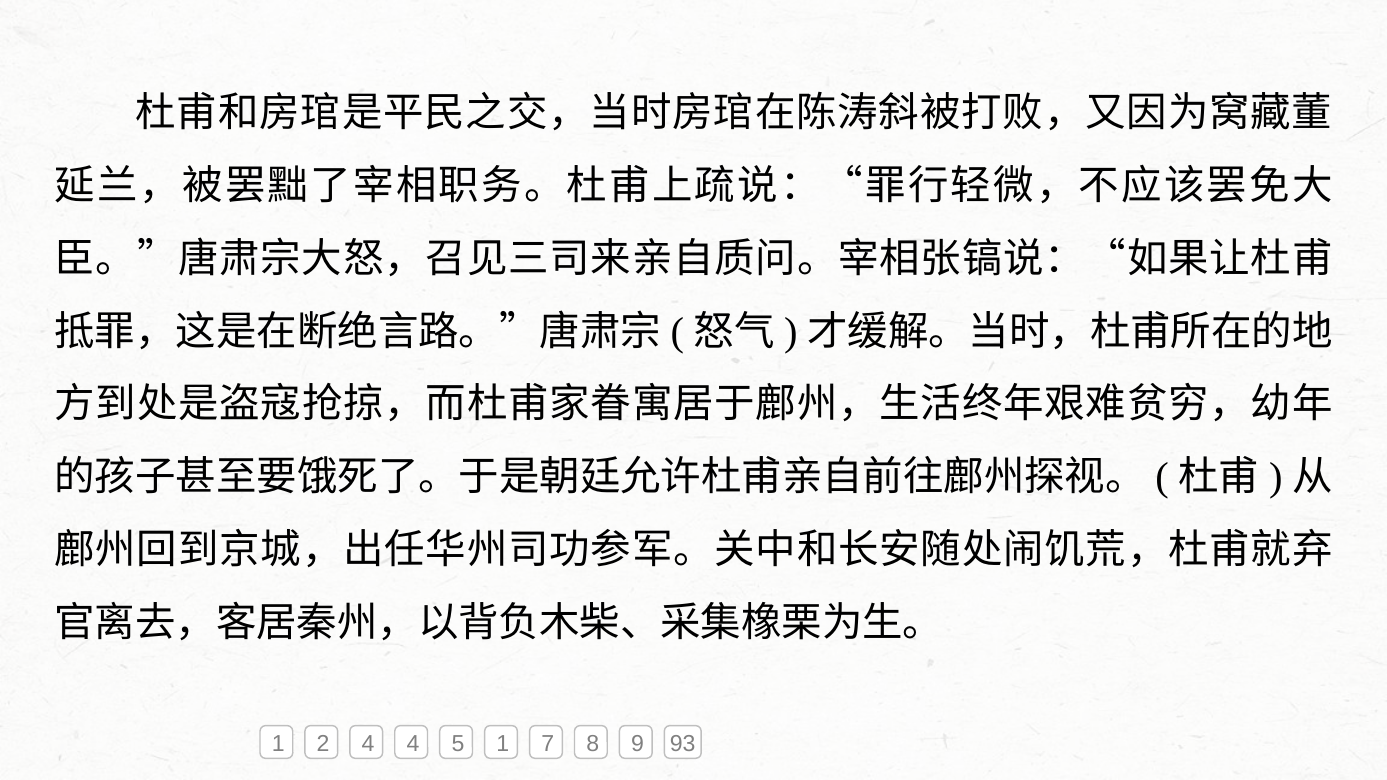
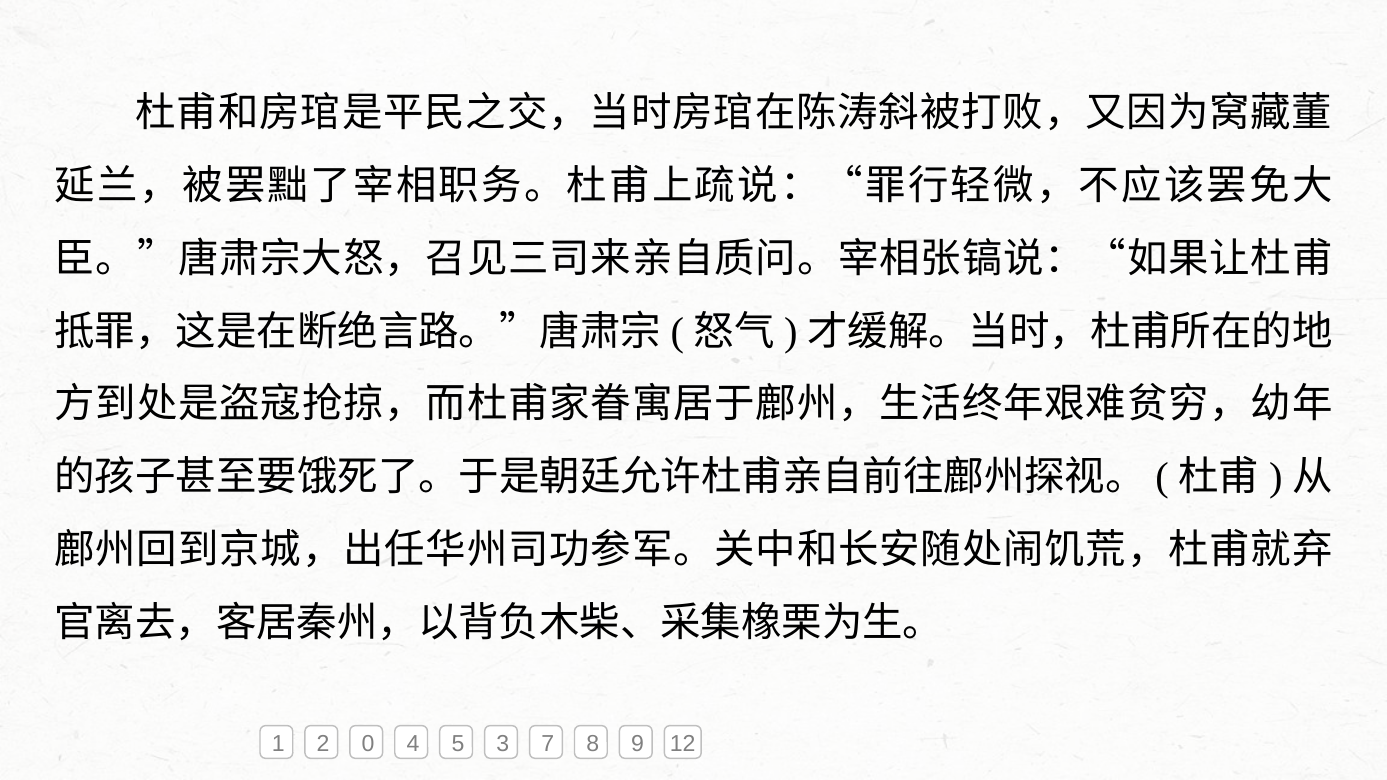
2 4: 4 -> 0 (368, 744)
5 1: 1 -> 3 (503, 744)
93: 93 -> 12 (683, 744)
